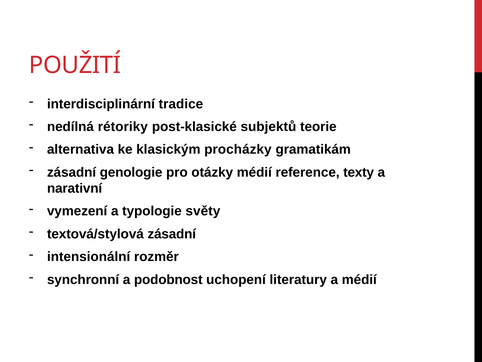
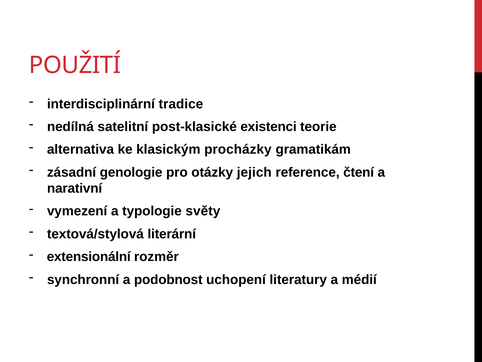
rétoriky: rétoriky -> satelitní (123, 127)
subjektů: subjektů -> existenci (269, 127)
otázky médií: médií -> jejich (254, 172)
texty: texty -> čtení (359, 172)
textová/stylová zásadní: zásadní -> literární (172, 234)
intensionální: intensionální -> extensionální (89, 256)
